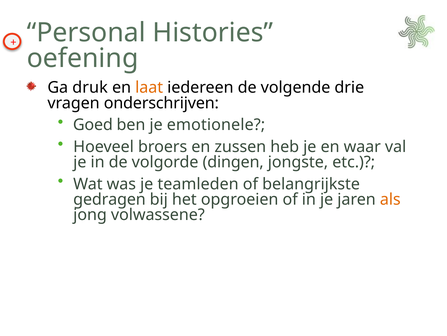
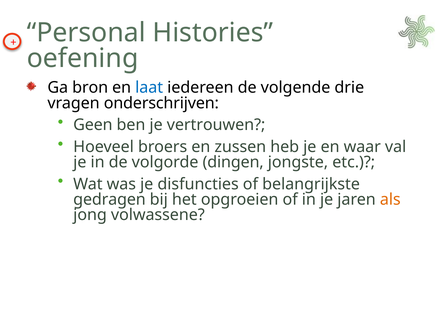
druk: druk -> bron (90, 87)
laat colour: orange -> blue (149, 87)
Goed: Goed -> Geen (93, 125)
emotionele: emotionele -> vertrouwen (216, 125)
teamleden: teamleden -> disfuncties (198, 184)
